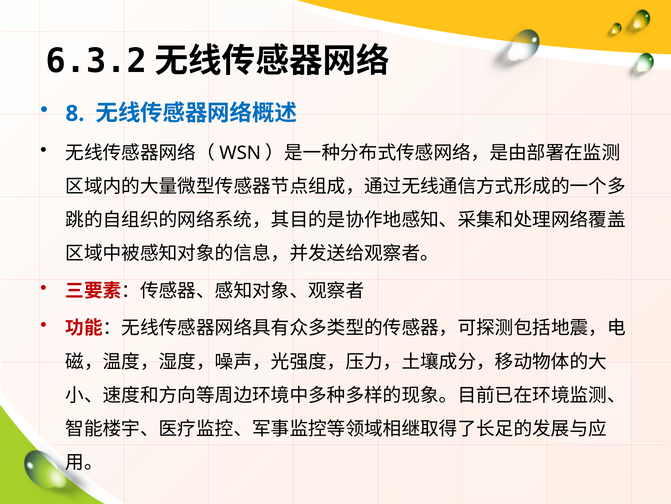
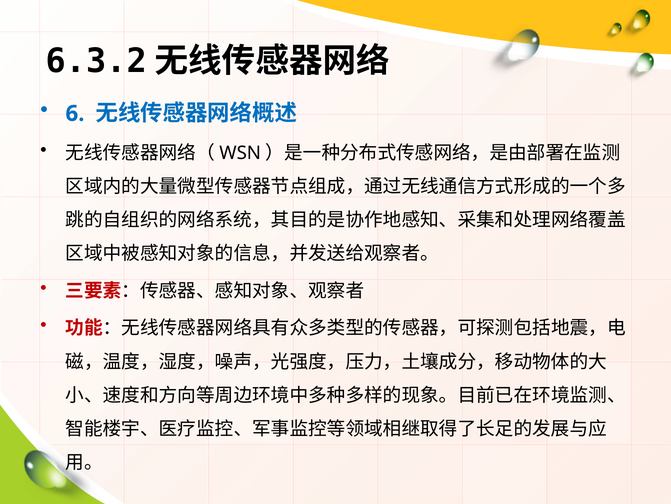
8: 8 -> 6 (75, 113)
